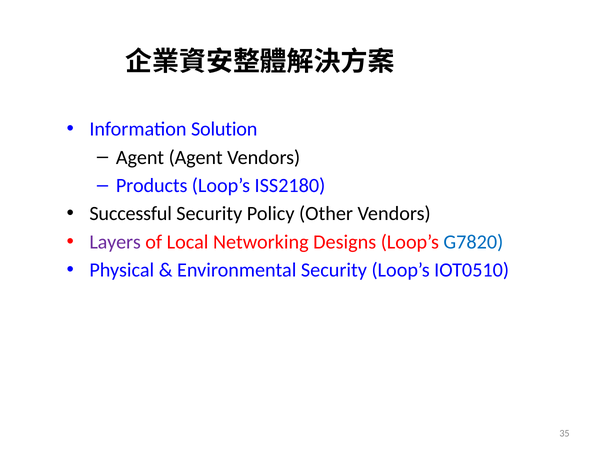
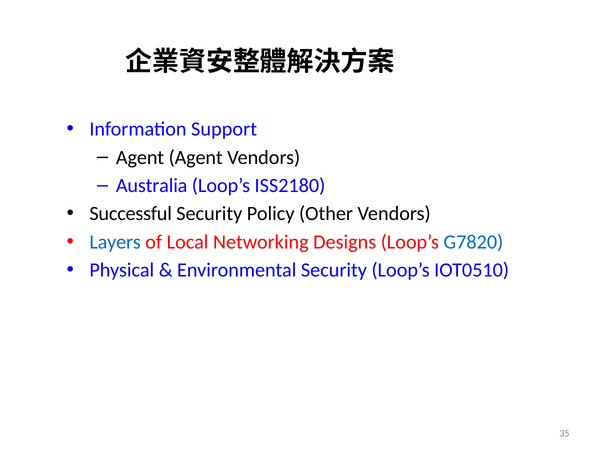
Solution: Solution -> Support (224, 129)
Products: Products -> Australia (152, 186)
Layers colour: purple -> blue (115, 242)
